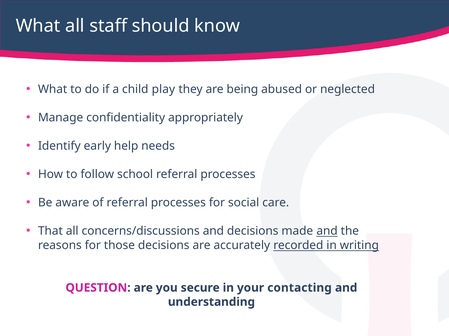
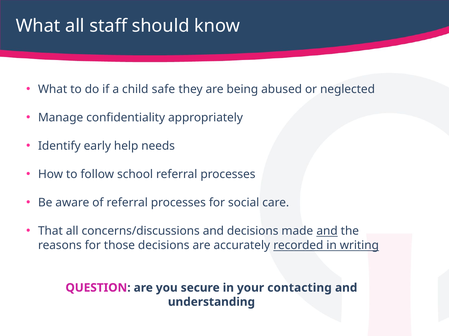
play: play -> safe (163, 89)
